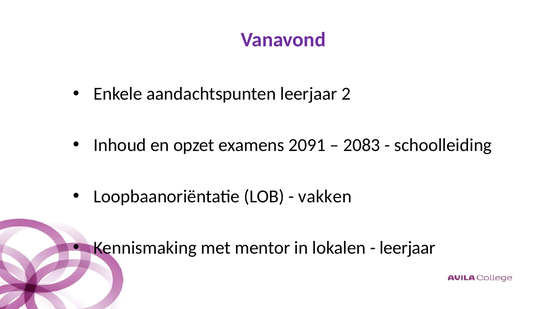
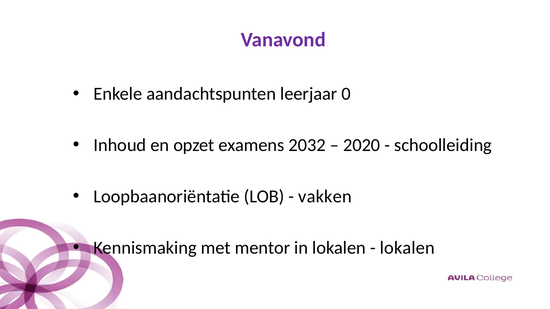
2: 2 -> 0 (346, 94)
2091: 2091 -> 2032 (307, 145)
2083: 2083 -> 2020 (362, 145)
leerjaar: leerjaar -> lokalen (407, 248)
